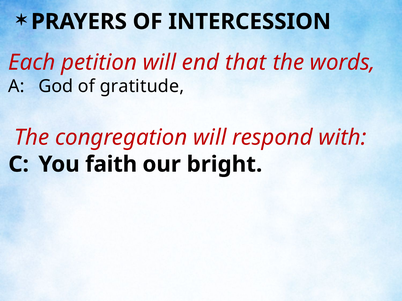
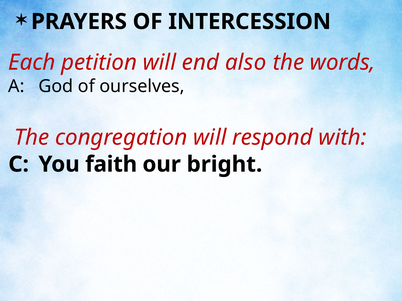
that: that -> also (246, 63)
gratitude: gratitude -> ourselves (142, 87)
